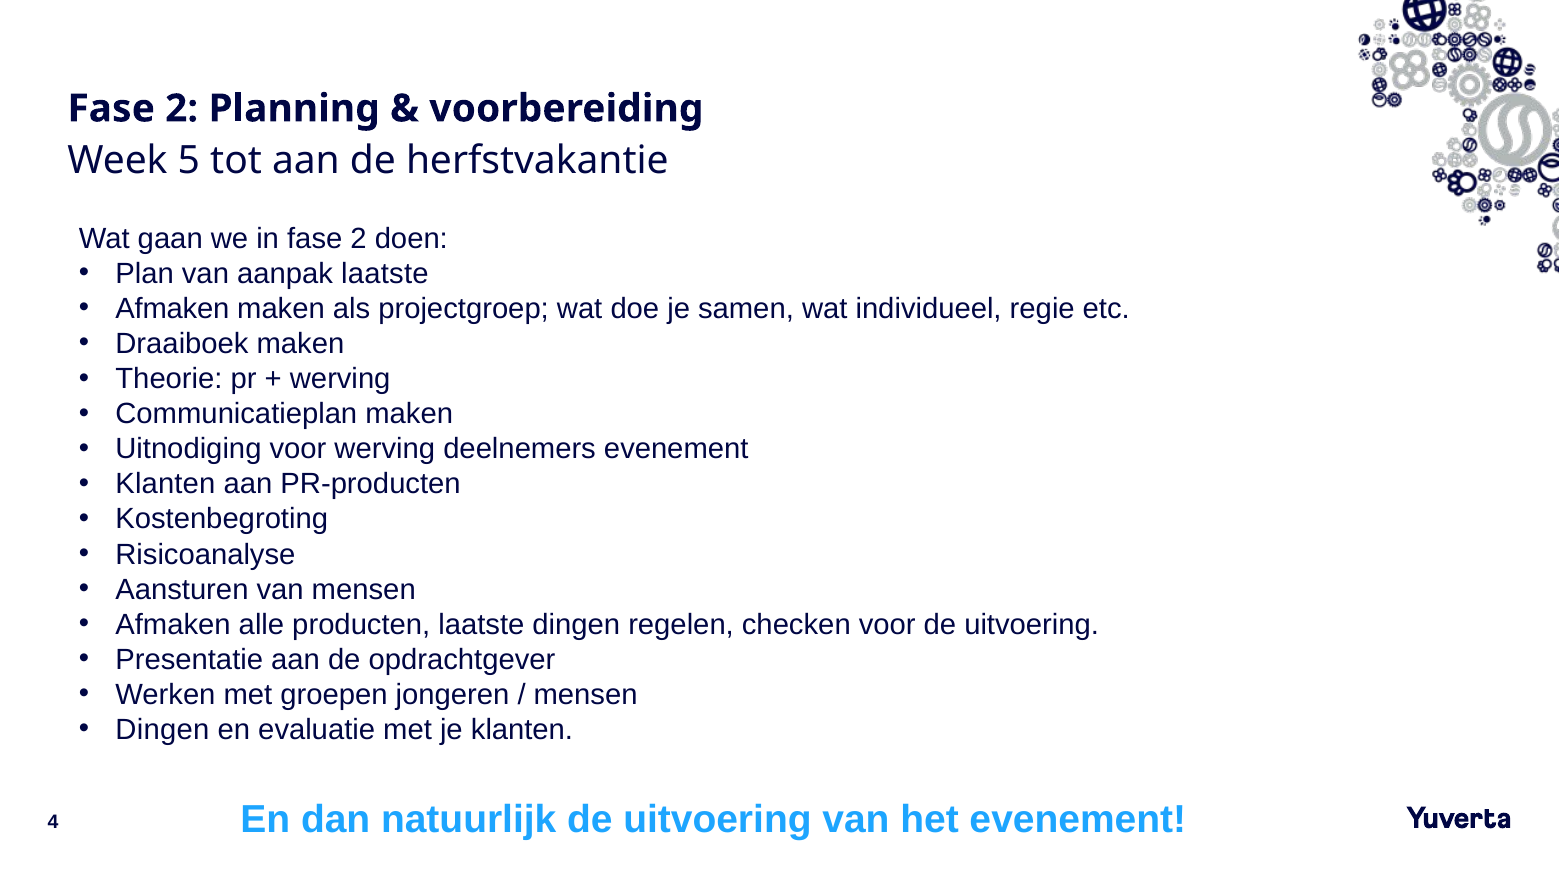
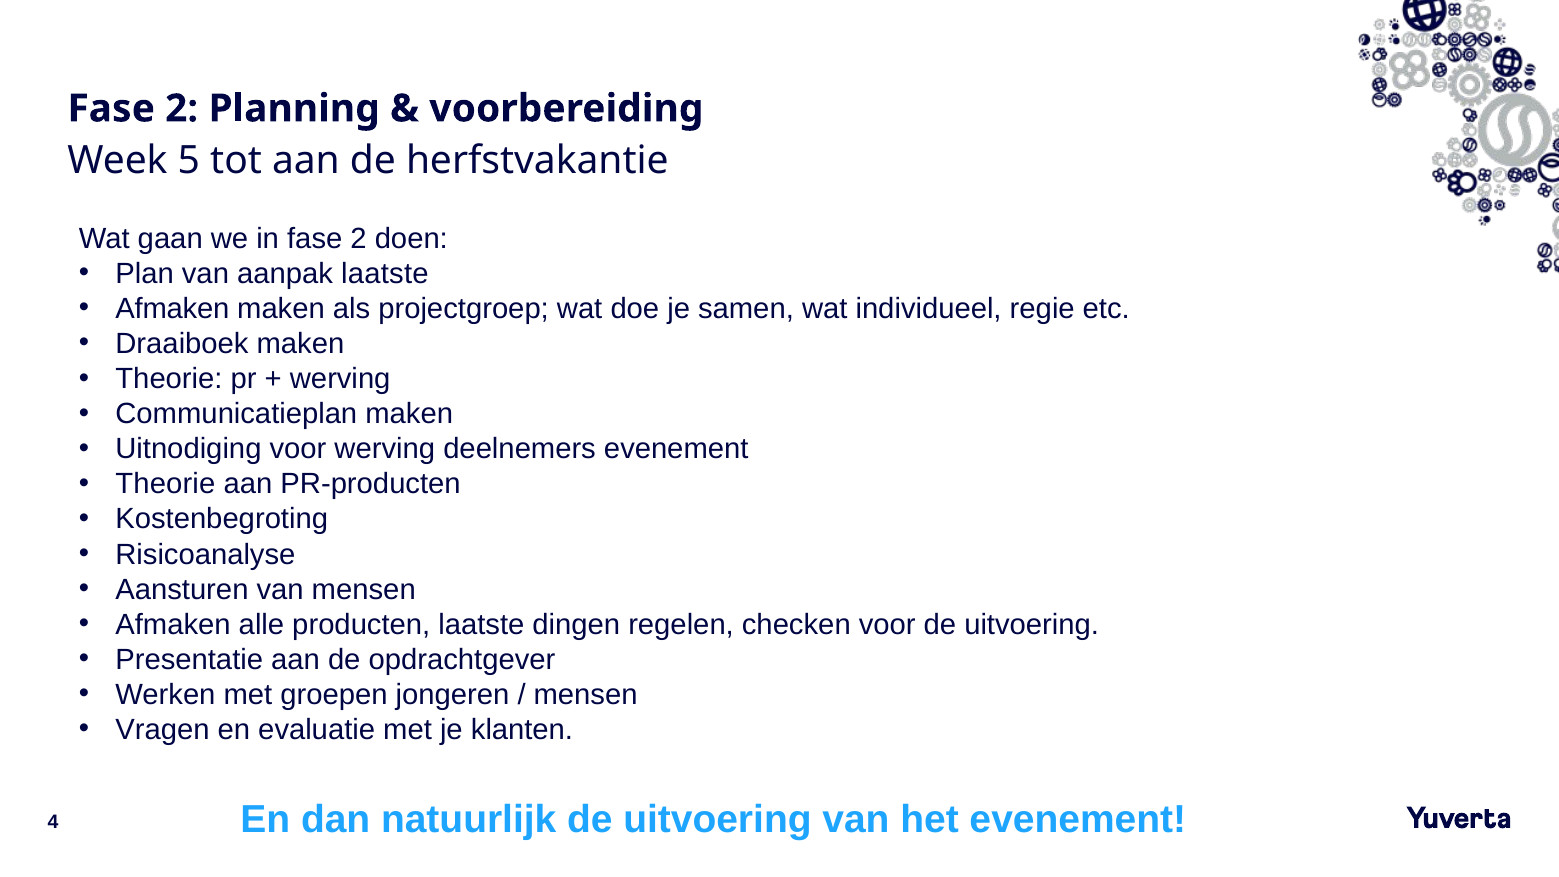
Klanten: Klanten -> Theorie (165, 484)
Dingen: Dingen -> Vragen (163, 730)
